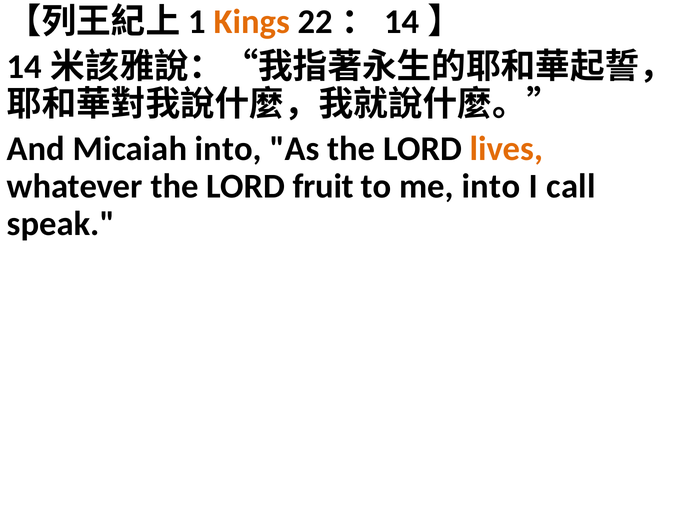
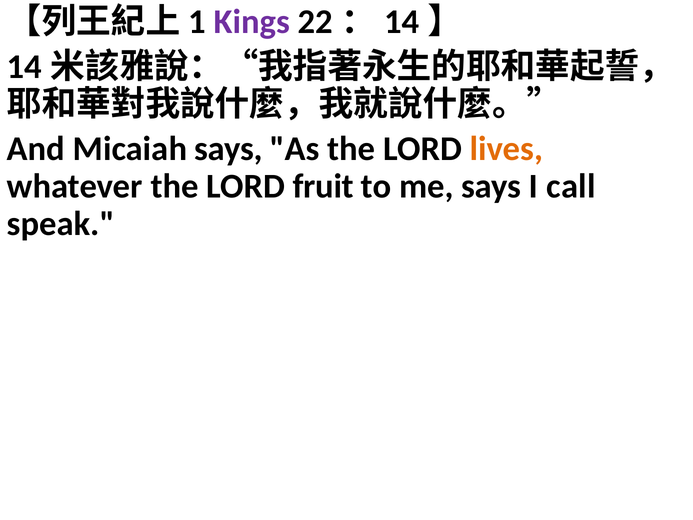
Kings colour: orange -> purple (252, 22)
Micaiah into: into -> says (228, 149)
me into: into -> says (491, 186)
